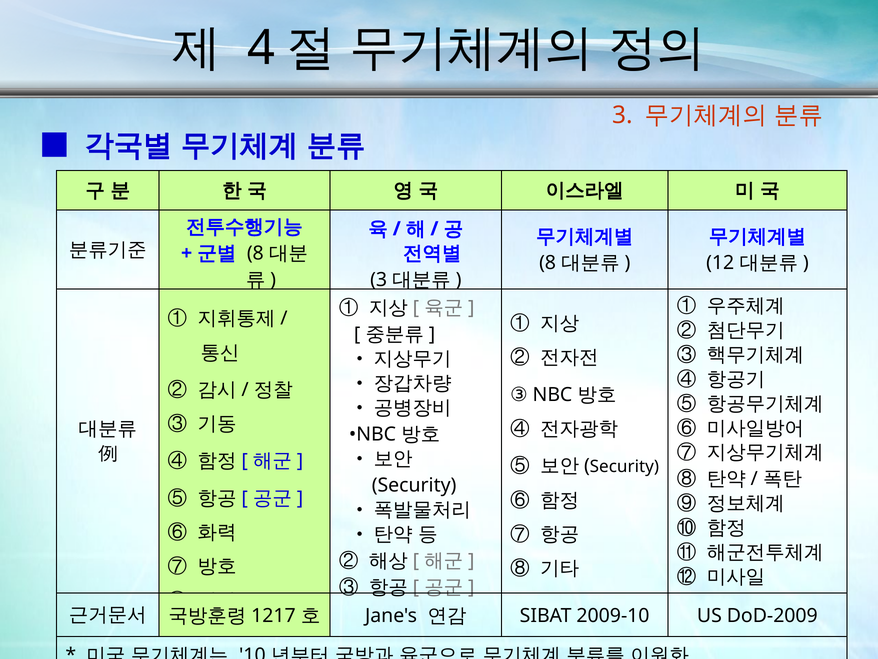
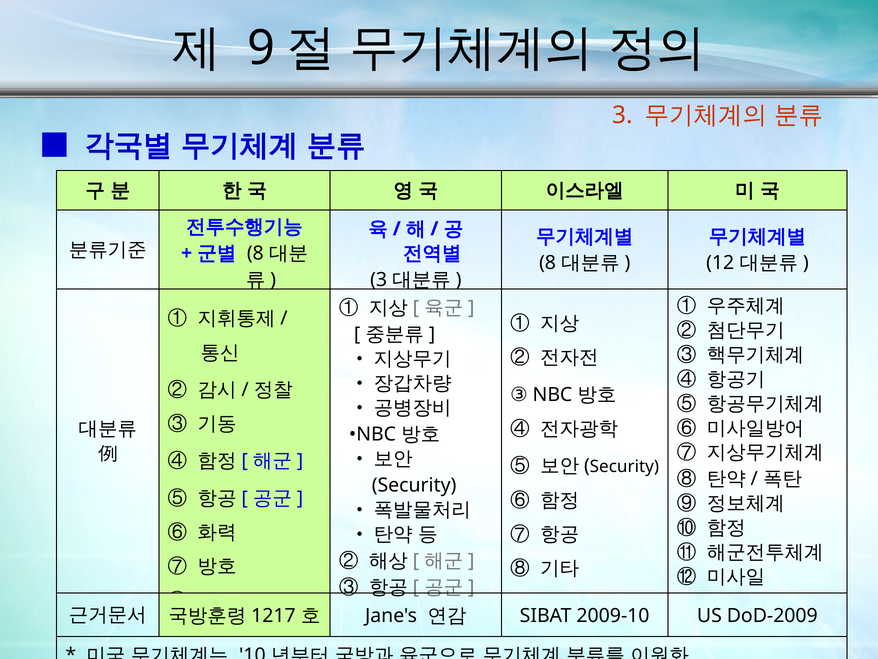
4: 4 -> 9 (261, 48)
